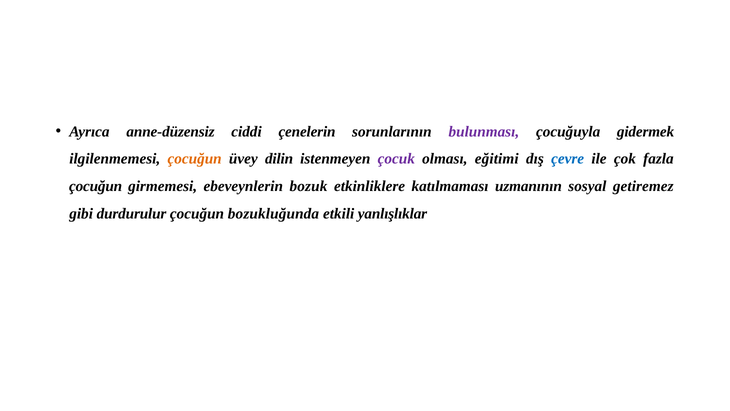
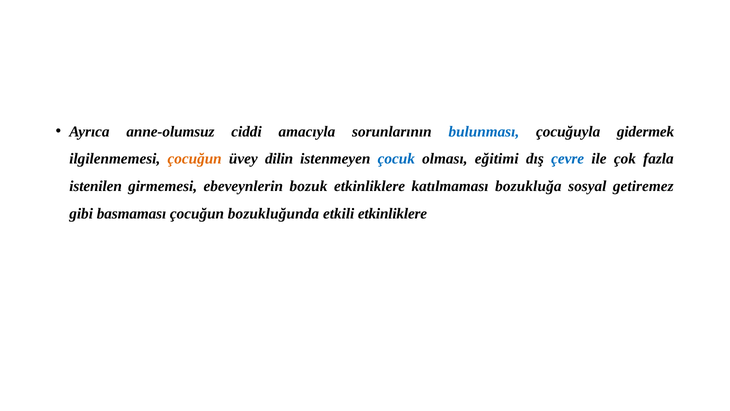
anne-düzensiz: anne-düzensiz -> anne-olumsuz (170, 131)
çenelerin: çenelerin -> amacıyla (307, 131)
bulunması colour: purple -> blue (484, 131)
çocuk colour: purple -> blue (396, 159)
çocuğun: çocuğun -> istenilen (96, 186)
uzmanının: uzmanının -> bozukluğa (528, 186)
durdurulur: durdurulur -> basmaması (132, 213)
etkili yanlışlıklar: yanlışlıklar -> etkinliklere (392, 213)
